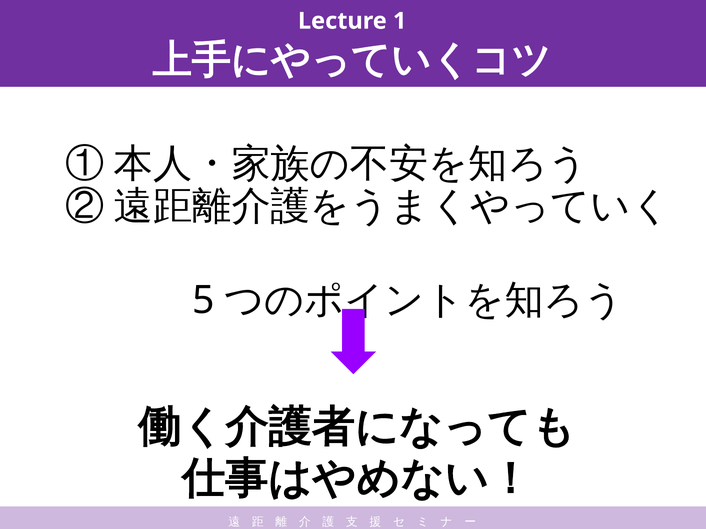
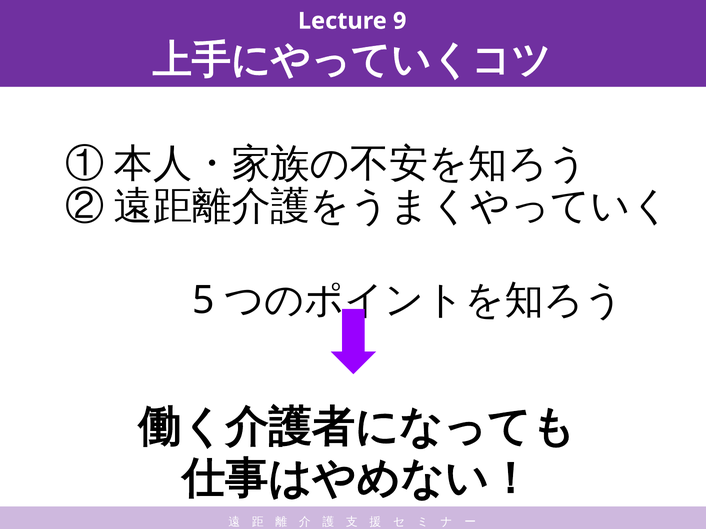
1: 1 -> 9 (400, 21)
